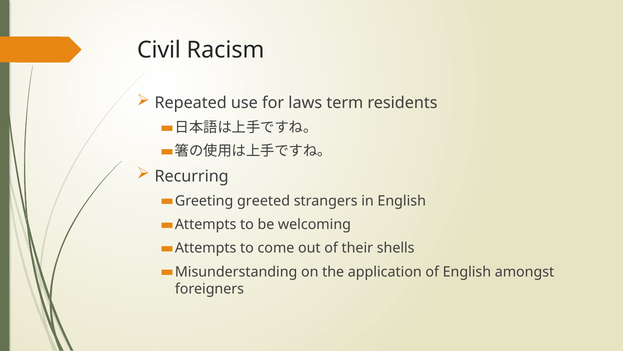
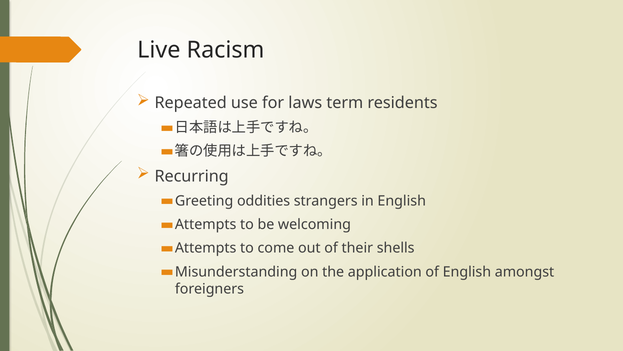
Civil: Civil -> Live (159, 50)
greeted: greeted -> oddities (264, 201)
